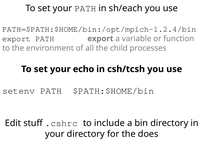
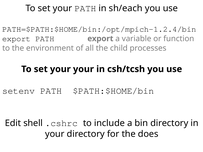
your echo: echo -> your (83, 69)
stuff: stuff -> shell (33, 123)
